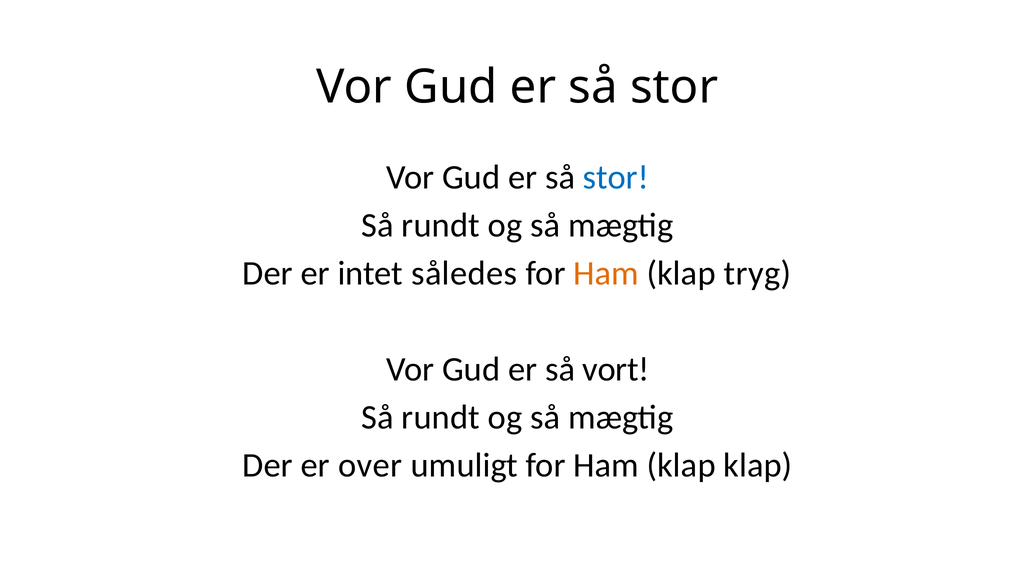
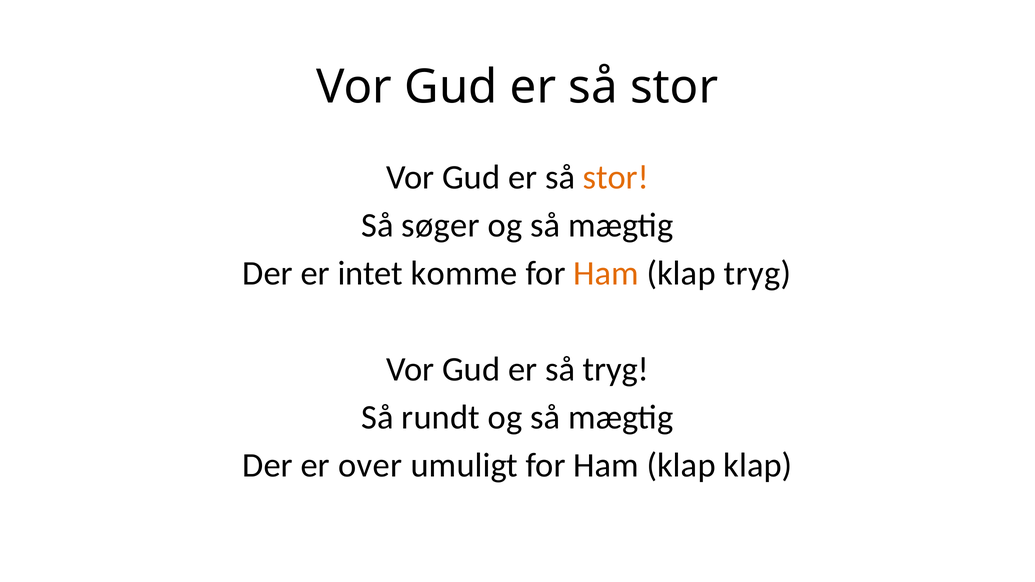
stor colour: blue -> orange (616, 177)
rundt: rundt -> søger (441, 225)
således: således -> komme (464, 273)
så vort: vort -> tryg (616, 370)
